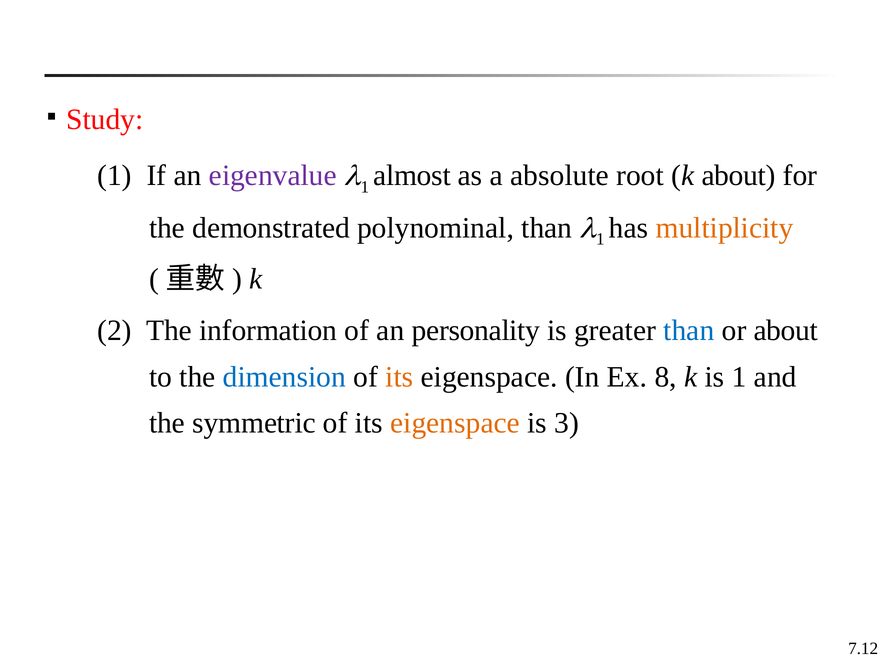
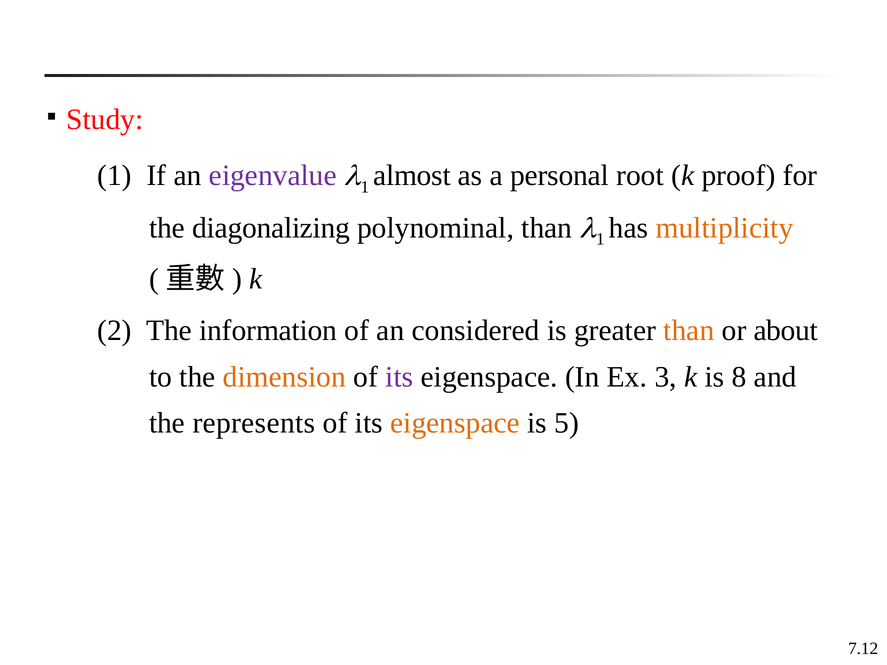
absolute: absolute -> personal (560, 175)
k about: about -> proof (739, 175)
demonstrated: demonstrated -> diagonalizing (271, 228)
personality: personality -> considered (476, 331)
than colour: blue -> orange (689, 331)
dimension colour: blue -> orange (284, 377)
its colour: orange -> purple (399, 377)
8: 8 -> 3 (666, 377)
is 1: 1 -> 8 (739, 377)
symmetric: symmetric -> represents (254, 423)
3: 3 -> 5 (567, 423)
